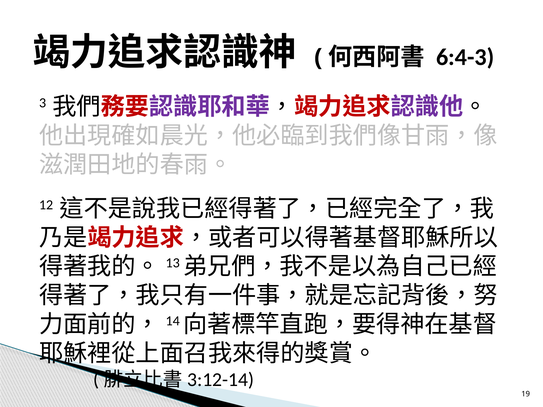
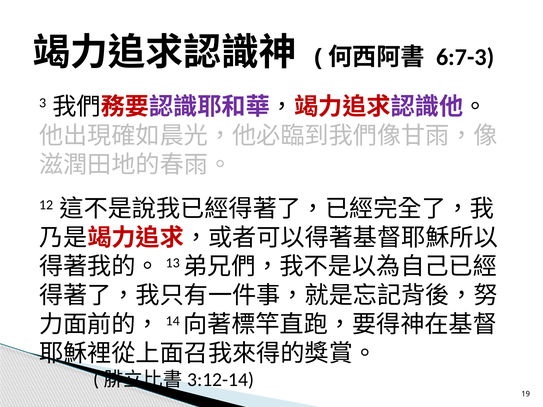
6:4-3: 6:4-3 -> 6:7-3 (465, 57)
